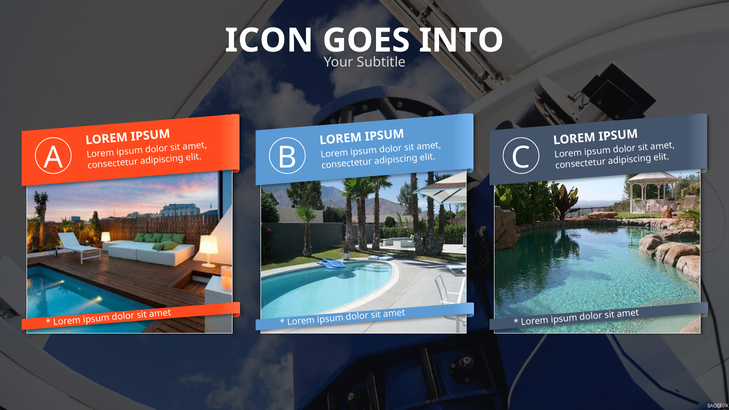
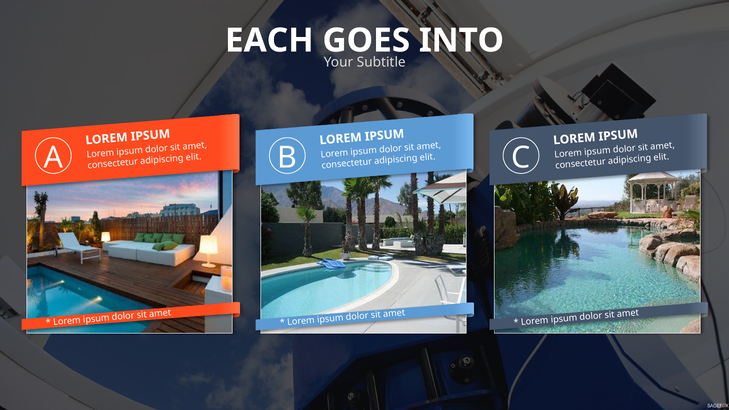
ICON: ICON -> EACH (269, 40)
